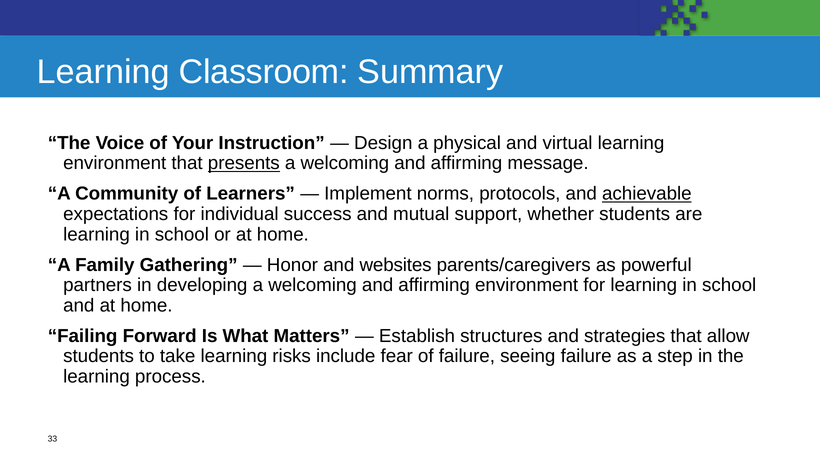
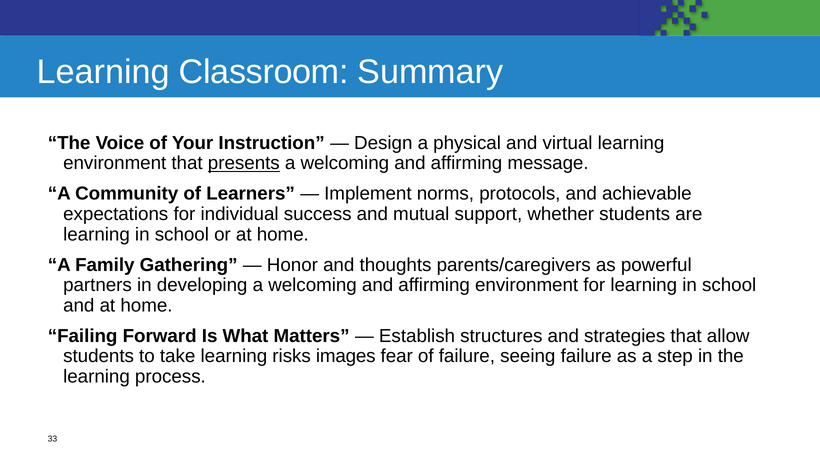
achievable underline: present -> none (647, 194)
websites: websites -> thoughts (396, 265)
include: include -> images (346, 356)
